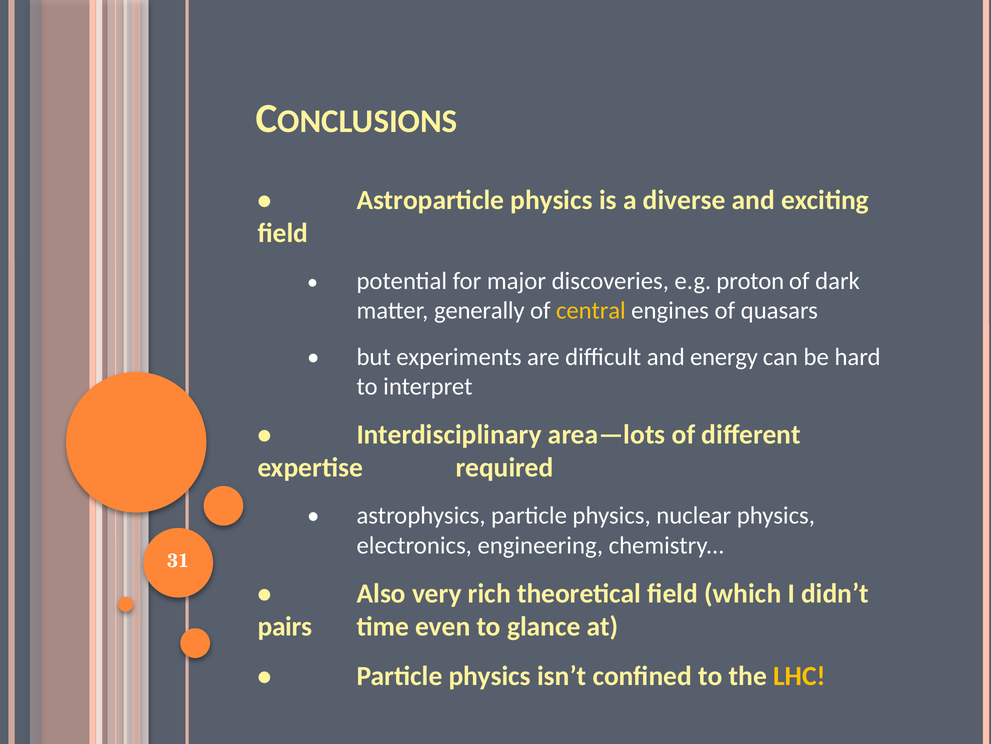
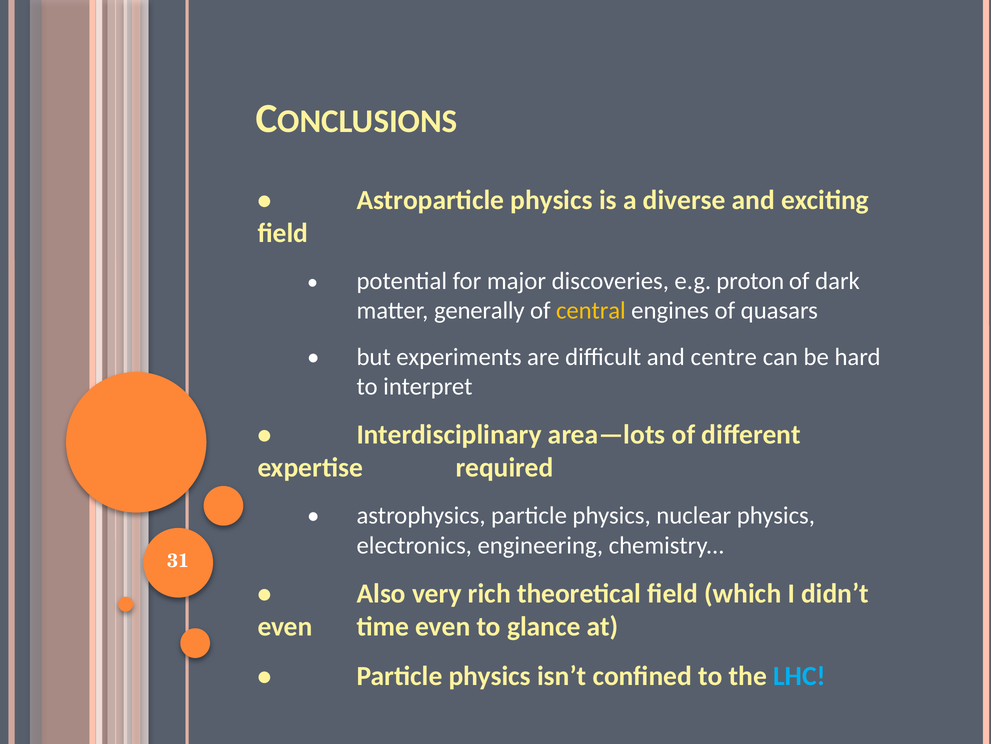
energy: energy -> centre (724, 357)
pairs: pairs -> even (285, 626)
LHC colour: yellow -> light blue (799, 676)
